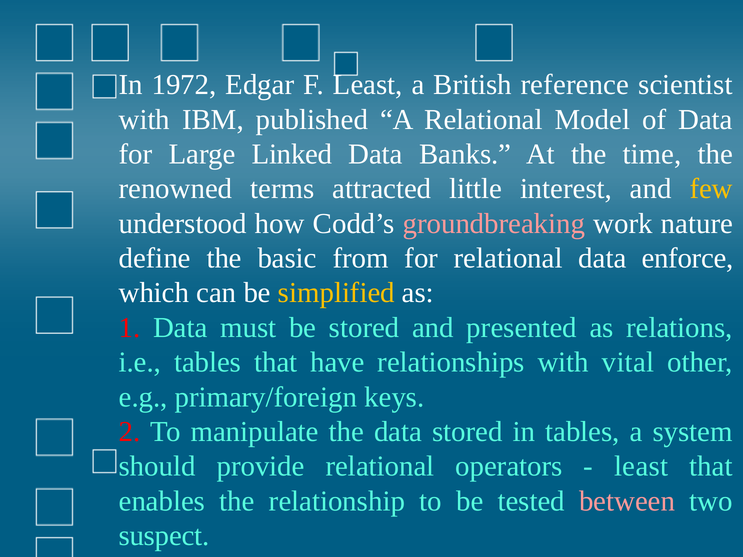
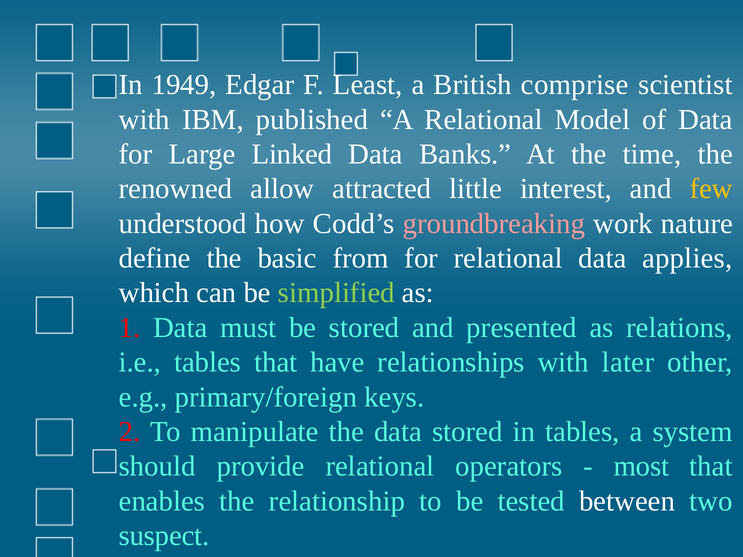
1972: 1972 -> 1949 (184, 85)
reference: reference -> comprise (575, 85)
terms: terms -> allow (282, 189)
enforce: enforce -> applies (687, 258)
simplified colour: yellow -> light green (336, 293)
vital: vital -> later (628, 362)
least: least -> most (641, 467)
between colour: pink -> white (627, 501)
